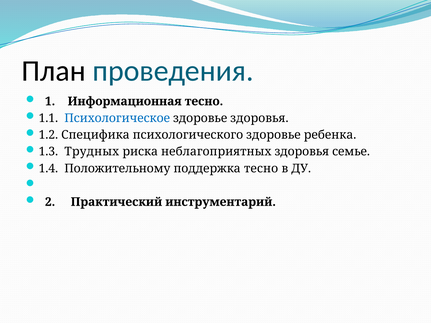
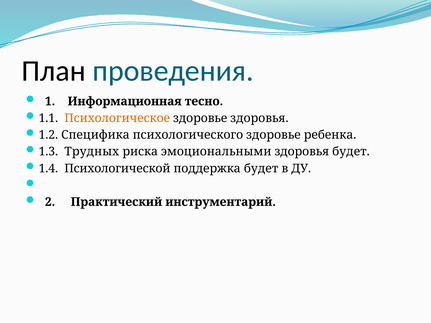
Психологическое colour: blue -> orange (117, 118)
неблагоприятных: неблагоприятных -> эмоциональными (216, 152)
здоровья семье: семье -> будет (351, 152)
Положительному: Положительному -> Психологической (117, 169)
поддержка тесно: тесно -> будет (261, 169)
